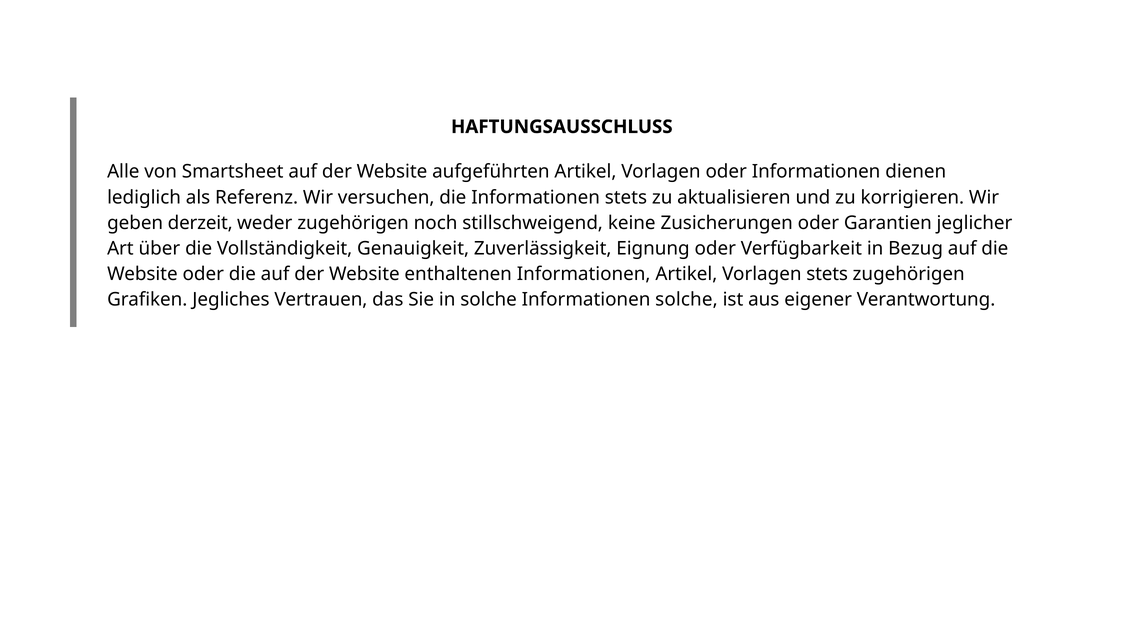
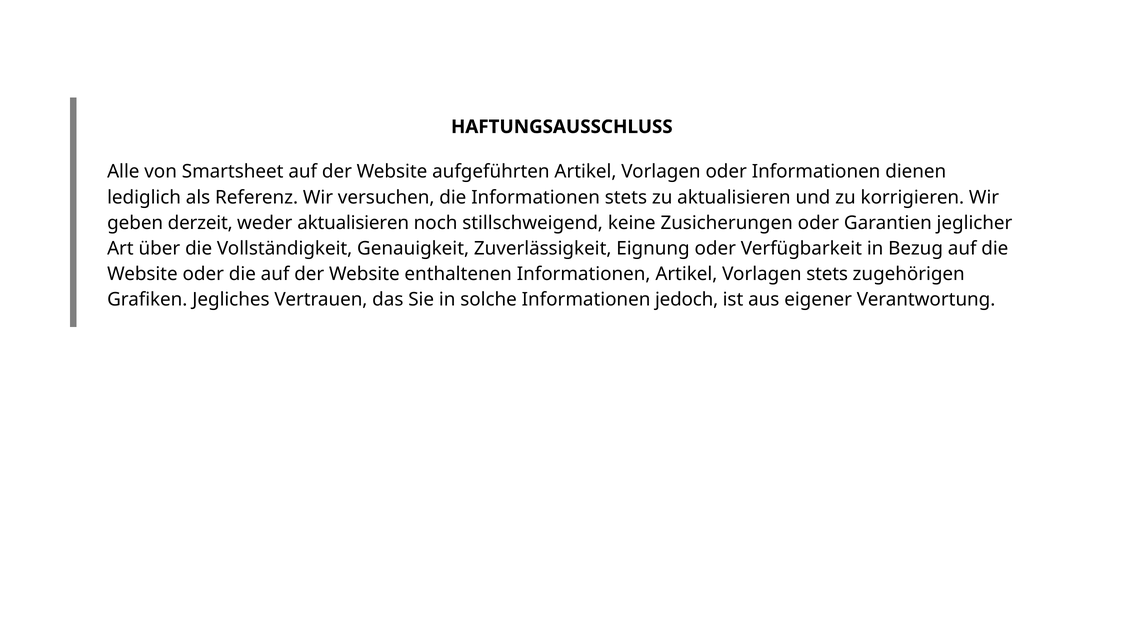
weder zugehörigen: zugehörigen -> aktualisieren (353, 223)
Informationen solche: solche -> jedoch (687, 300)
